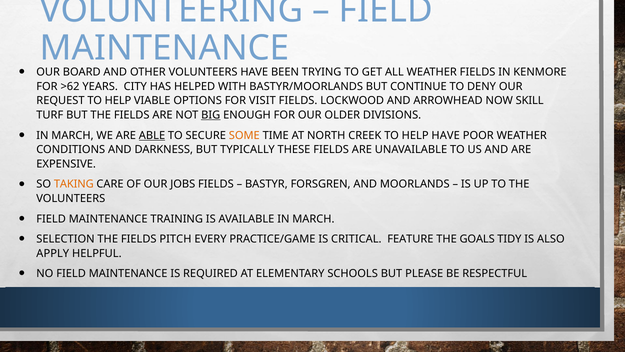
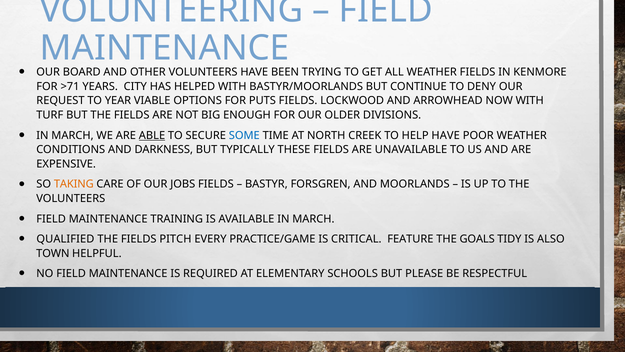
>62: >62 -> >71 (70, 86)
REQUEST TO HELP: HELP -> YEAR (118, 101)
VISIT: VISIT -> PUTS (262, 101)
NOW SKILL: SKILL -> WITH (530, 101)
BIG underline: present -> none (211, 115)
SOME colour: orange -> blue (244, 135)
SELECTION: SELECTION -> QUALIFIED (65, 239)
APPLY: APPLY -> TOWN (53, 253)
